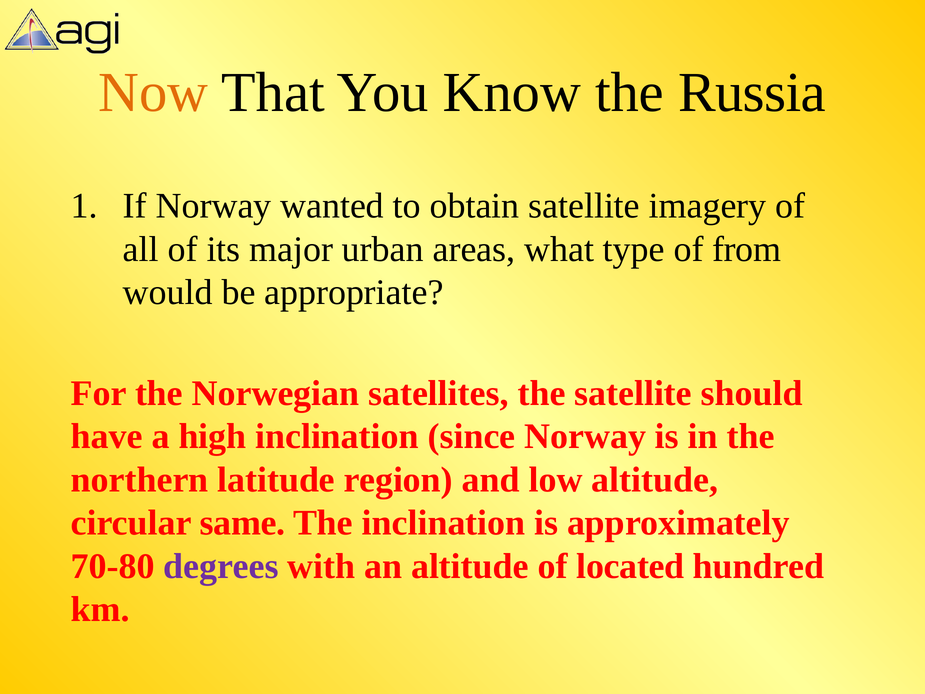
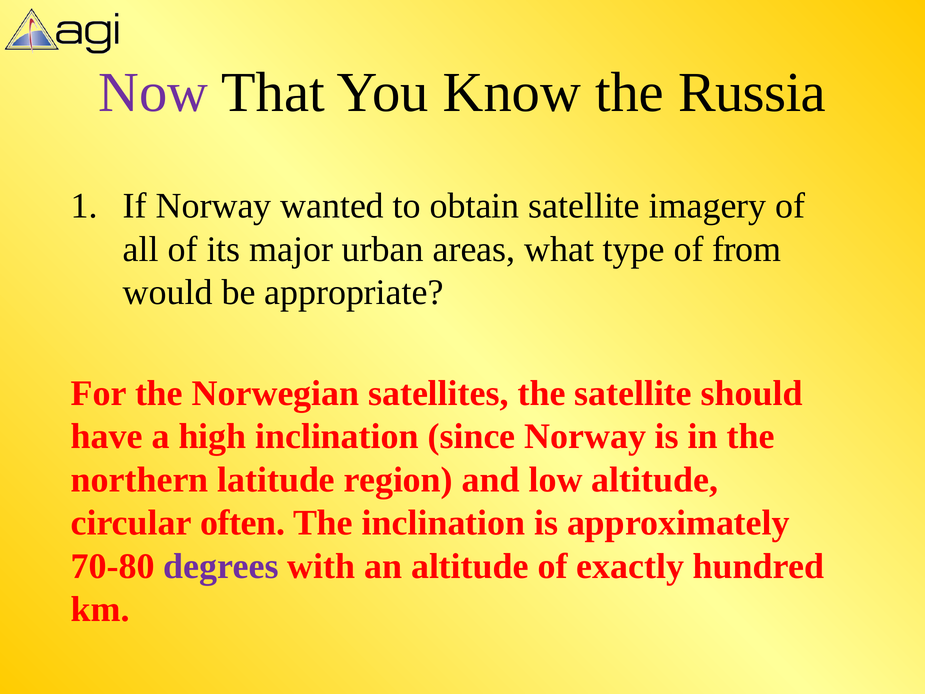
Now colour: orange -> purple (153, 93)
same: same -> often (243, 523)
located: located -> exactly (630, 566)
